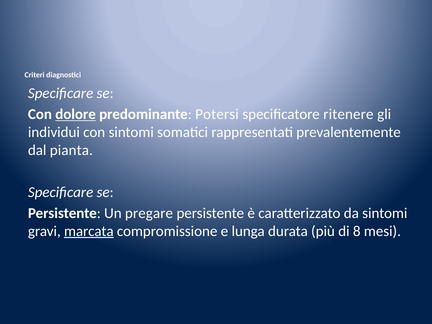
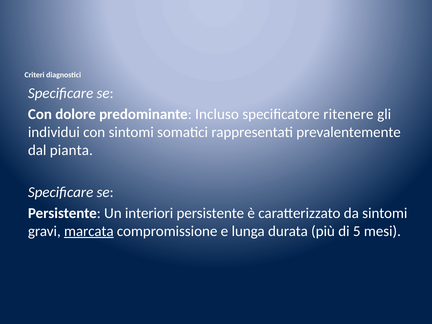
dolore underline: present -> none (76, 114)
Potersi: Potersi -> Incluso (217, 114)
pregare: pregare -> interiori (149, 213)
8: 8 -> 5 (357, 231)
